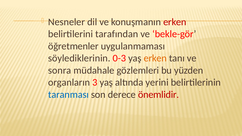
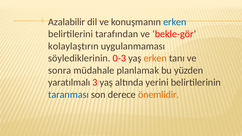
Nesneler: Nesneler -> Azalabilir (67, 22)
erken colour: red -> blue (175, 22)
öğretmenler: öğretmenler -> kolaylaştırın (73, 46)
gözlemleri: gözlemleri -> planlamak (138, 70)
organların: organların -> yaratılmalı (69, 82)
önemlidir colour: red -> orange (159, 95)
